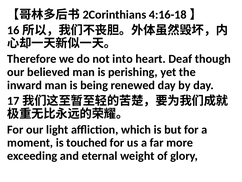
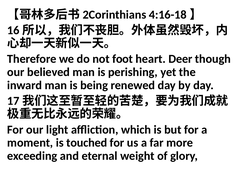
into: into -> foot (123, 59)
Deaf: Deaf -> Deer (180, 59)
